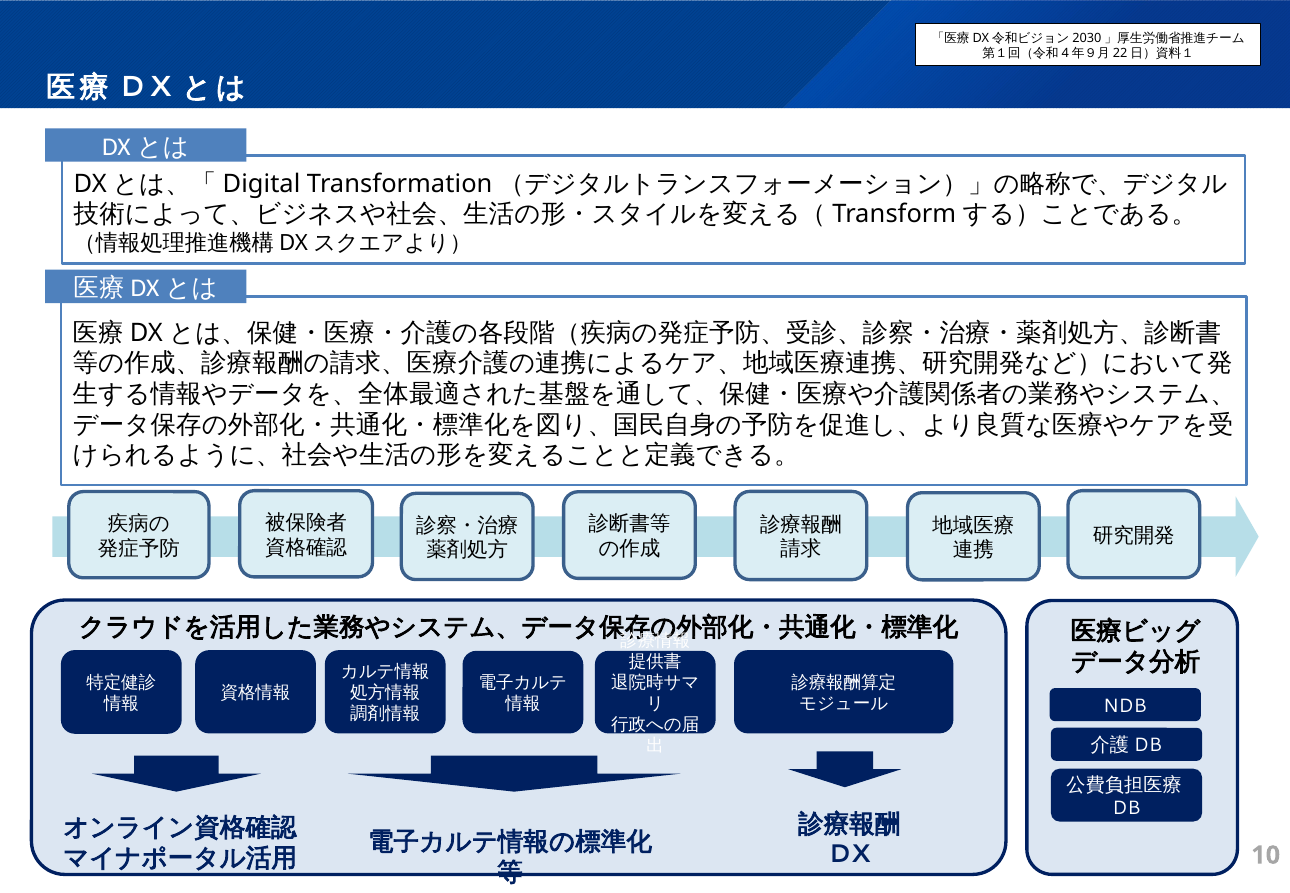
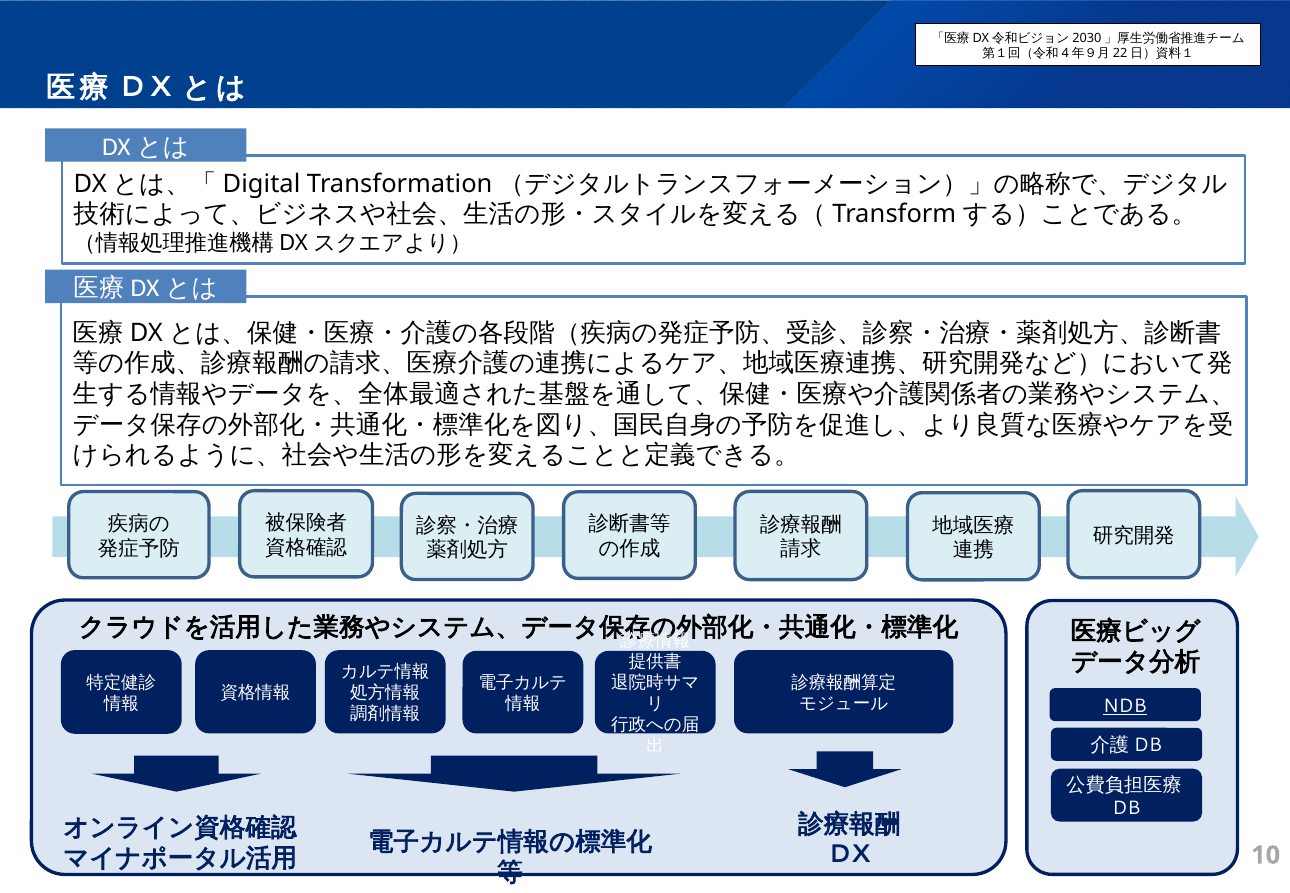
NDB underline: none -> present (1125, 706)
